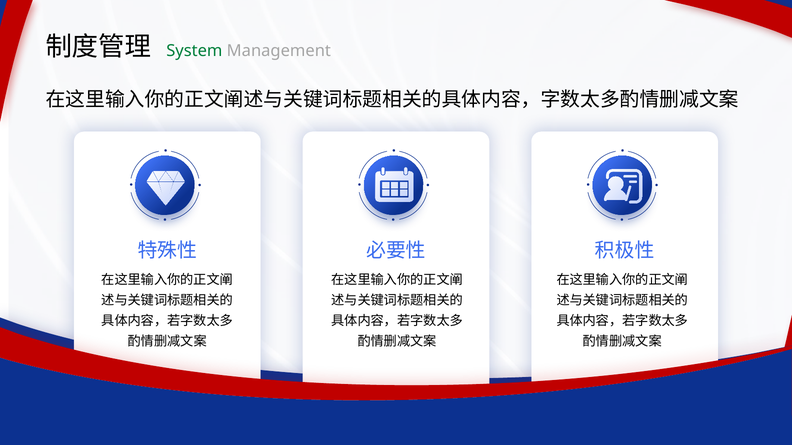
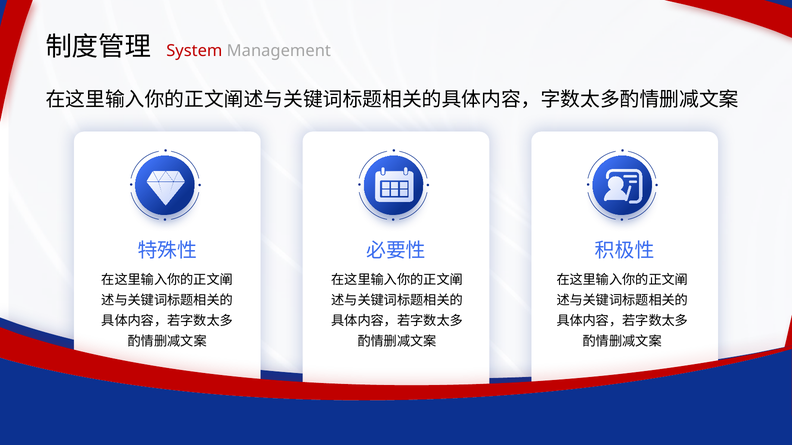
System colour: green -> red (194, 51)
